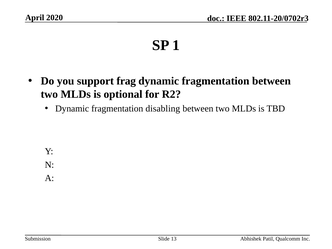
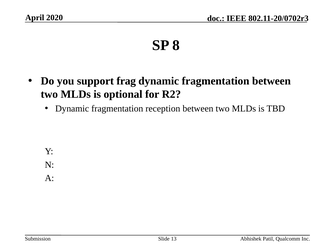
1: 1 -> 8 (176, 45)
disabling: disabling -> reception (163, 109)
